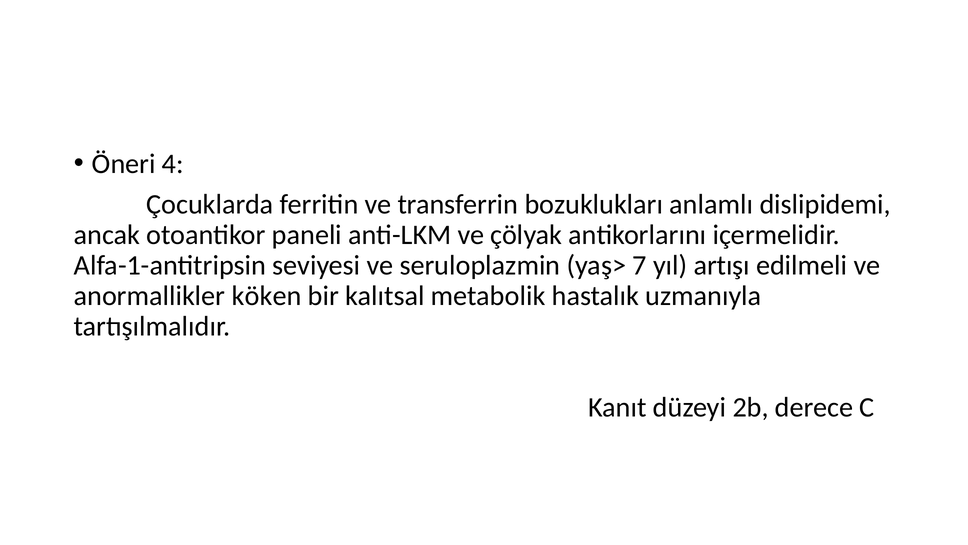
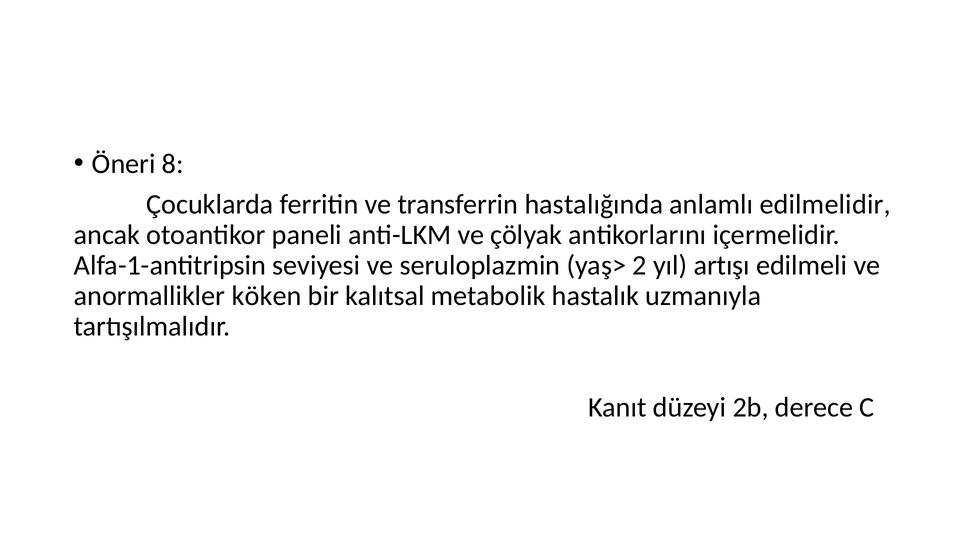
4: 4 -> 8 (173, 164)
bozuklukları: bozuklukları -> hastalığında (594, 204)
dislipidemi: dislipidemi -> edilmelidir (825, 204)
7: 7 -> 2 (640, 265)
